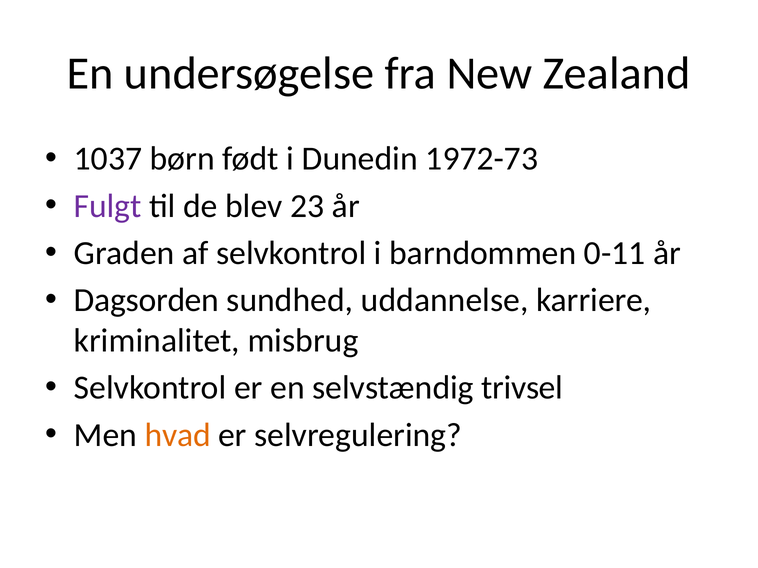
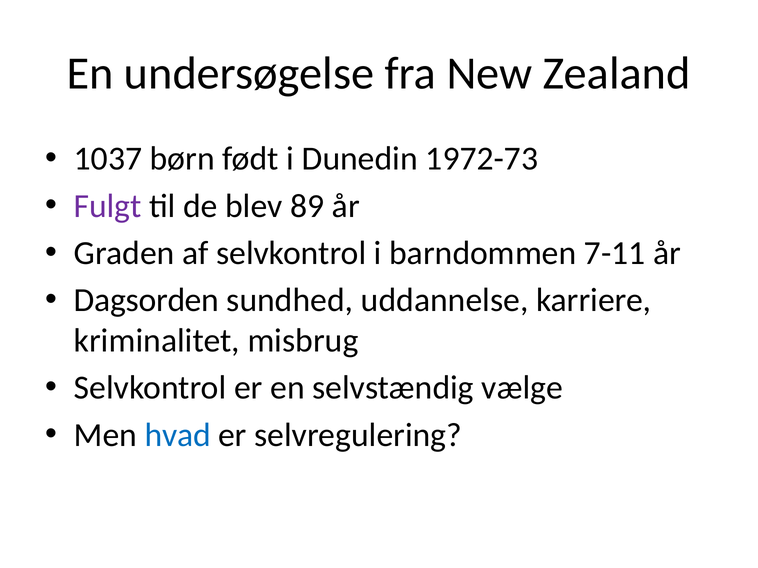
23: 23 -> 89 (307, 206)
0-11: 0-11 -> 7-11 (615, 253)
trivsel: trivsel -> vælge (522, 388)
hvad colour: orange -> blue (178, 435)
